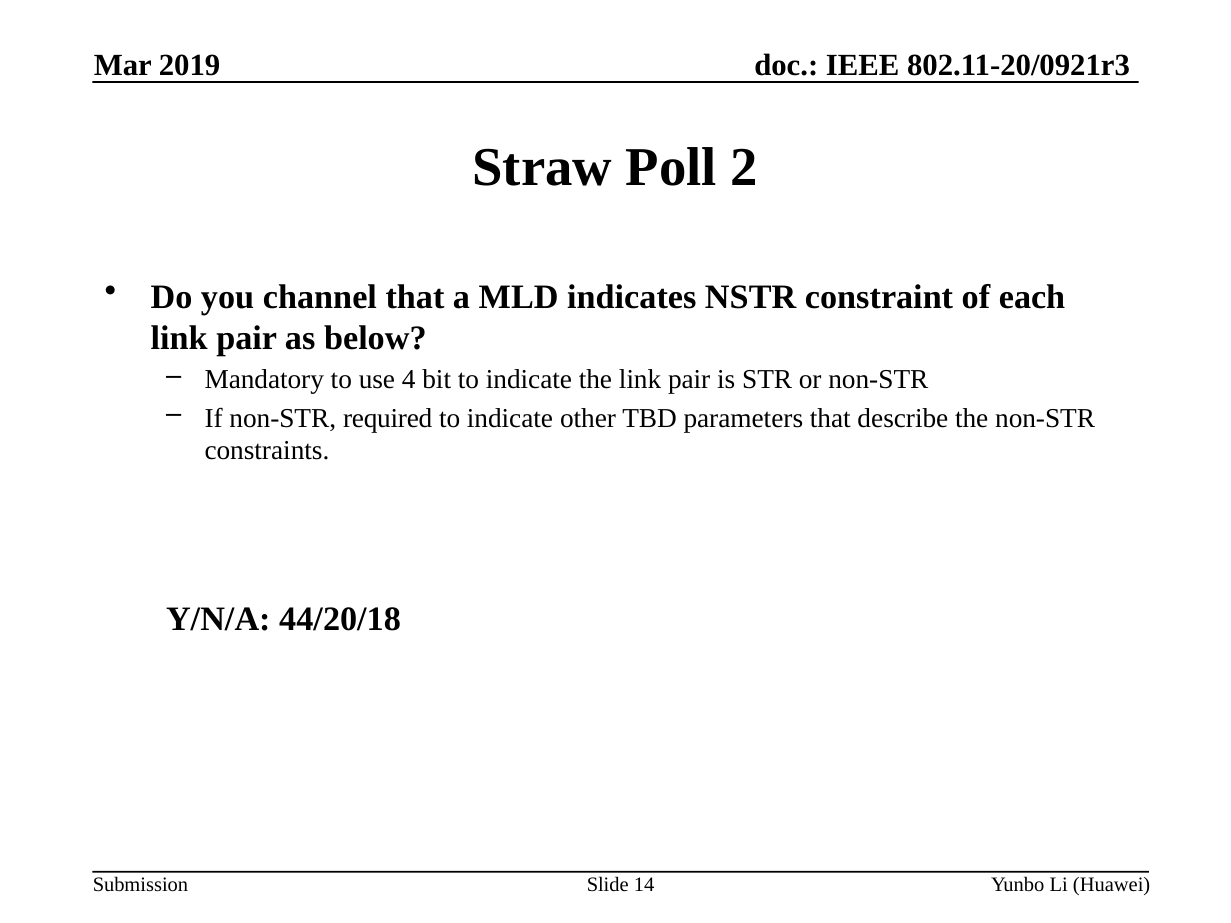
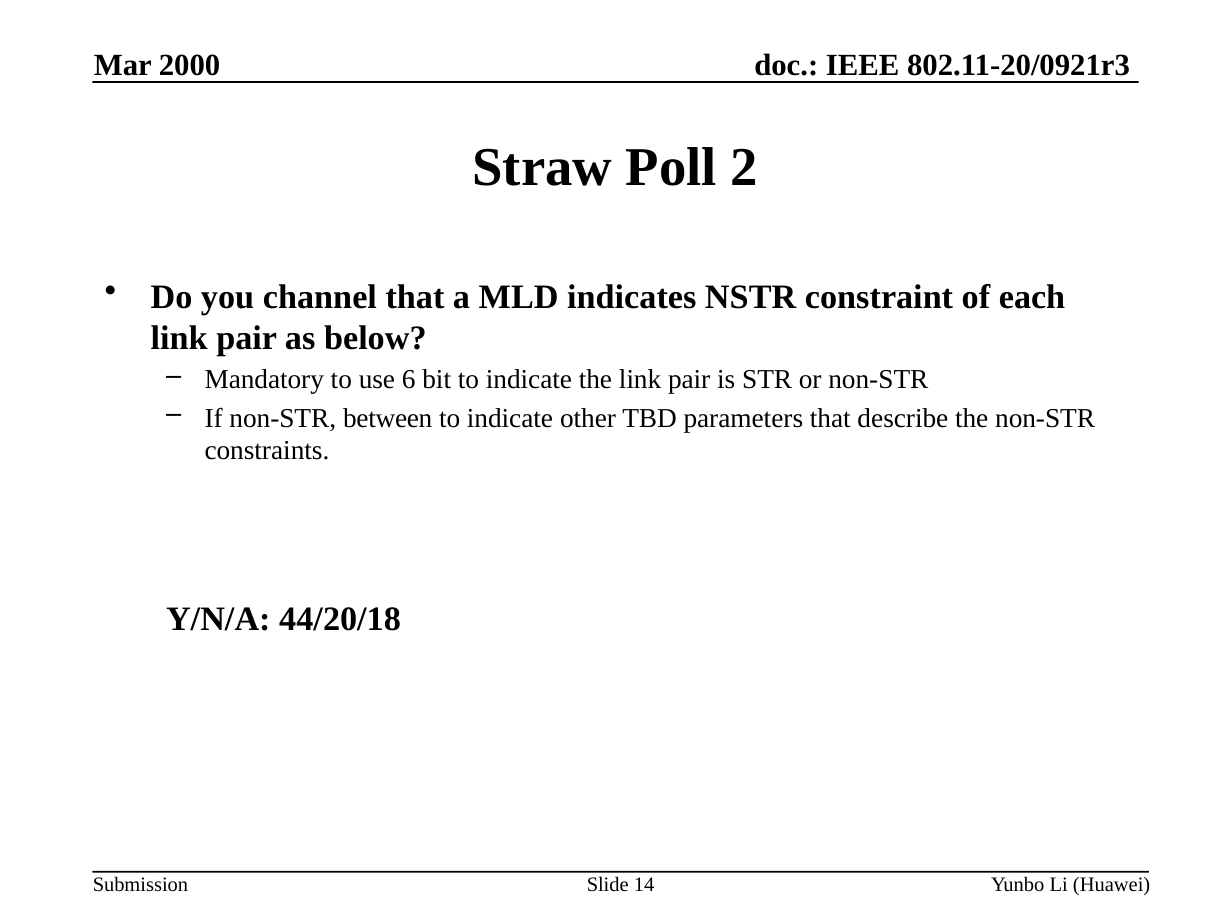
2019: 2019 -> 2000 (190, 66)
4: 4 -> 6 (409, 380)
required: required -> between (388, 418)
